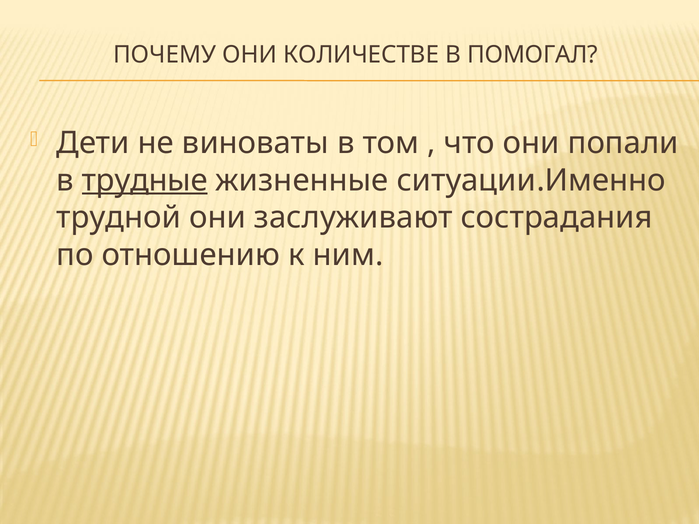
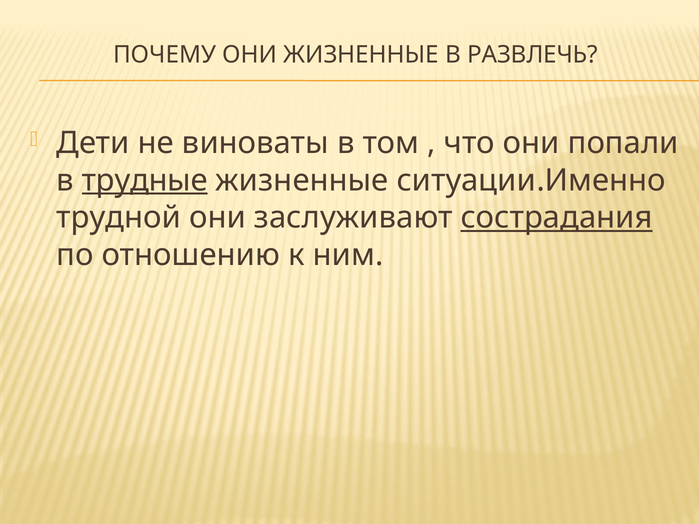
ОНИ КОЛИЧЕСТВЕ: КОЛИЧЕСТВЕ -> ЖИЗНЕННЫЕ (361, 55)
ПОМОГАЛ: ПОМОГАЛ -> РАЗВЛЕЧЬ (533, 55)
сострадания underline: none -> present (557, 218)
